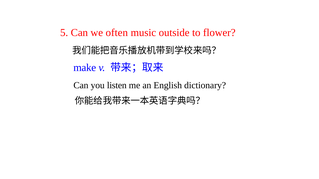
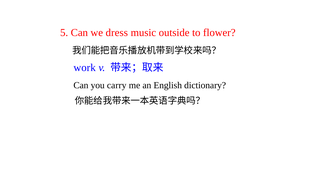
often: often -> dress (117, 33)
make: make -> work (85, 68)
listen: listen -> carry (117, 86)
